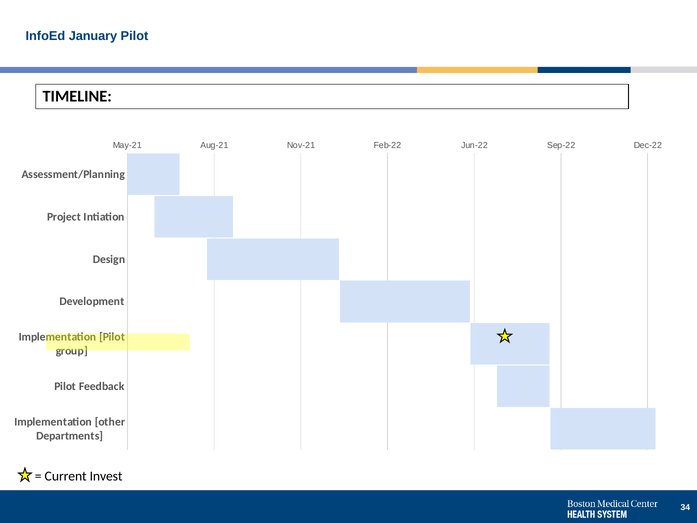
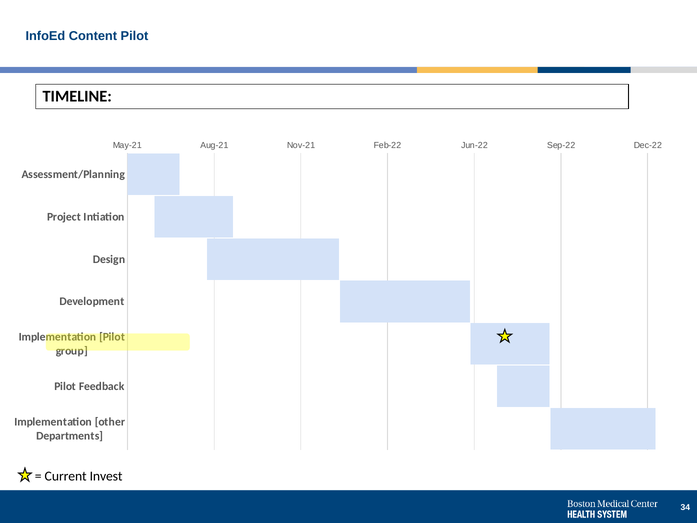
January: January -> Content (93, 36)
